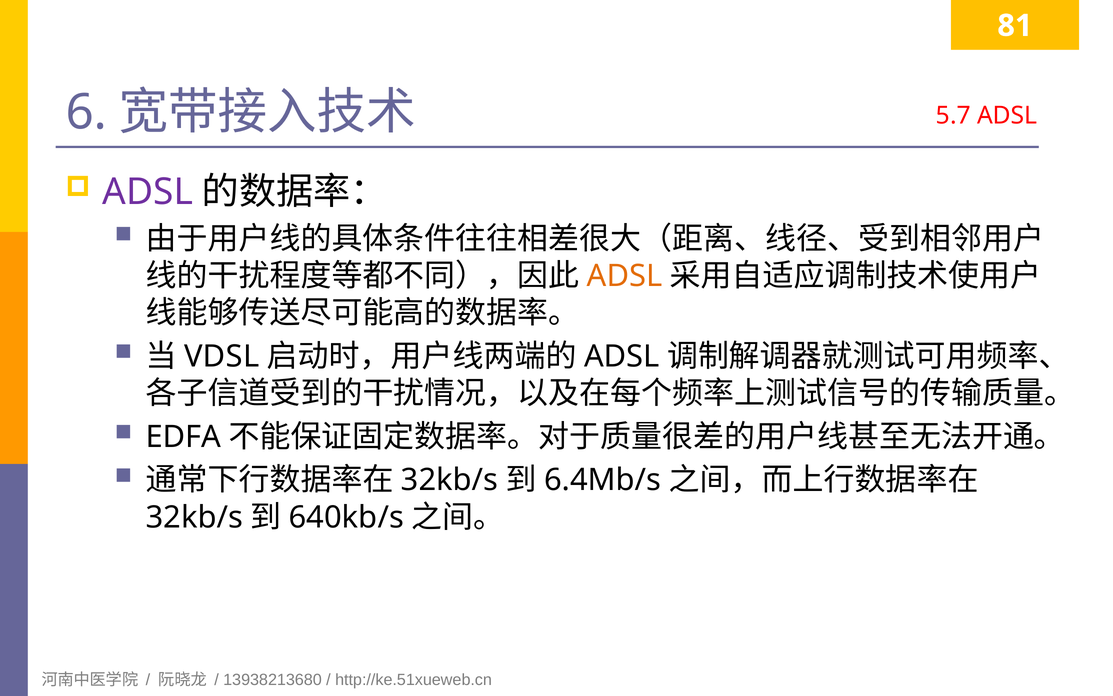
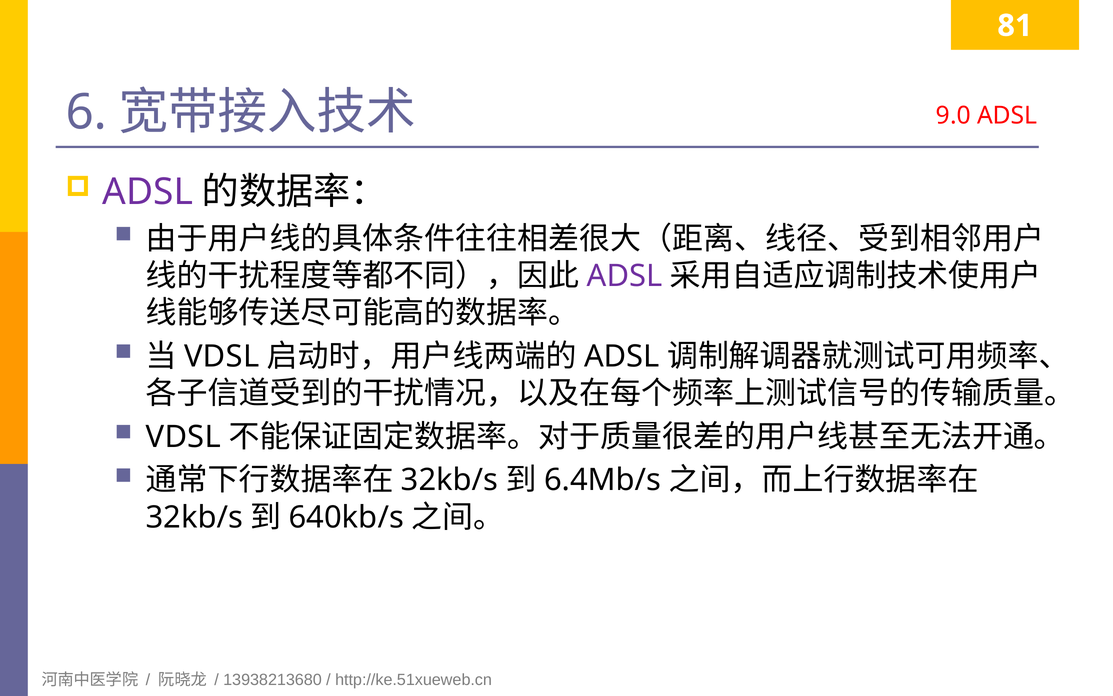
5.7: 5.7 -> 9.0 (953, 115)
ADSL colour: orange -> purple (625, 276)
EDFA: EDFA -> VDSL (183, 437)
